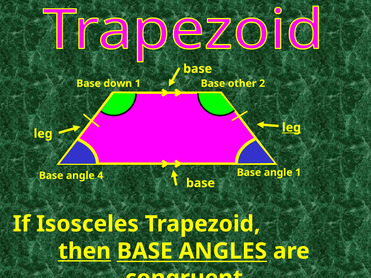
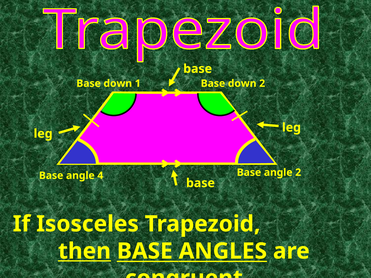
other: other -> down (242, 84)
leg underline: present -> none (291, 128)
angle 1: 1 -> 2 (298, 173)
